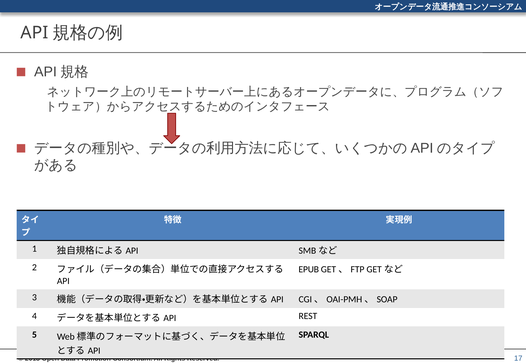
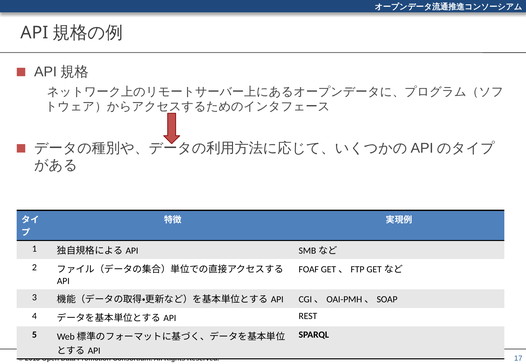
EPUB: EPUB -> FOAF (309, 270)
